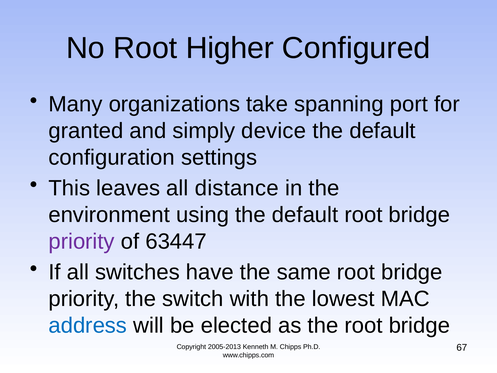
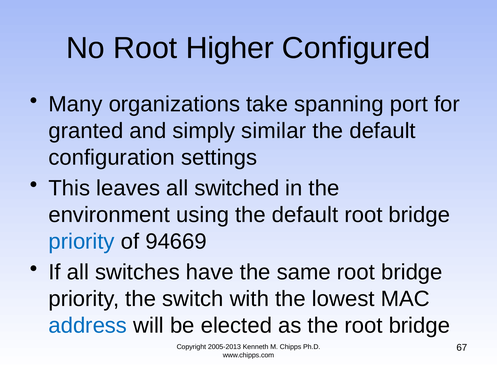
device: device -> similar (274, 131)
distance: distance -> switched (237, 188)
priority colour: purple -> blue (82, 241)
63447: 63447 -> 94669 (176, 241)
